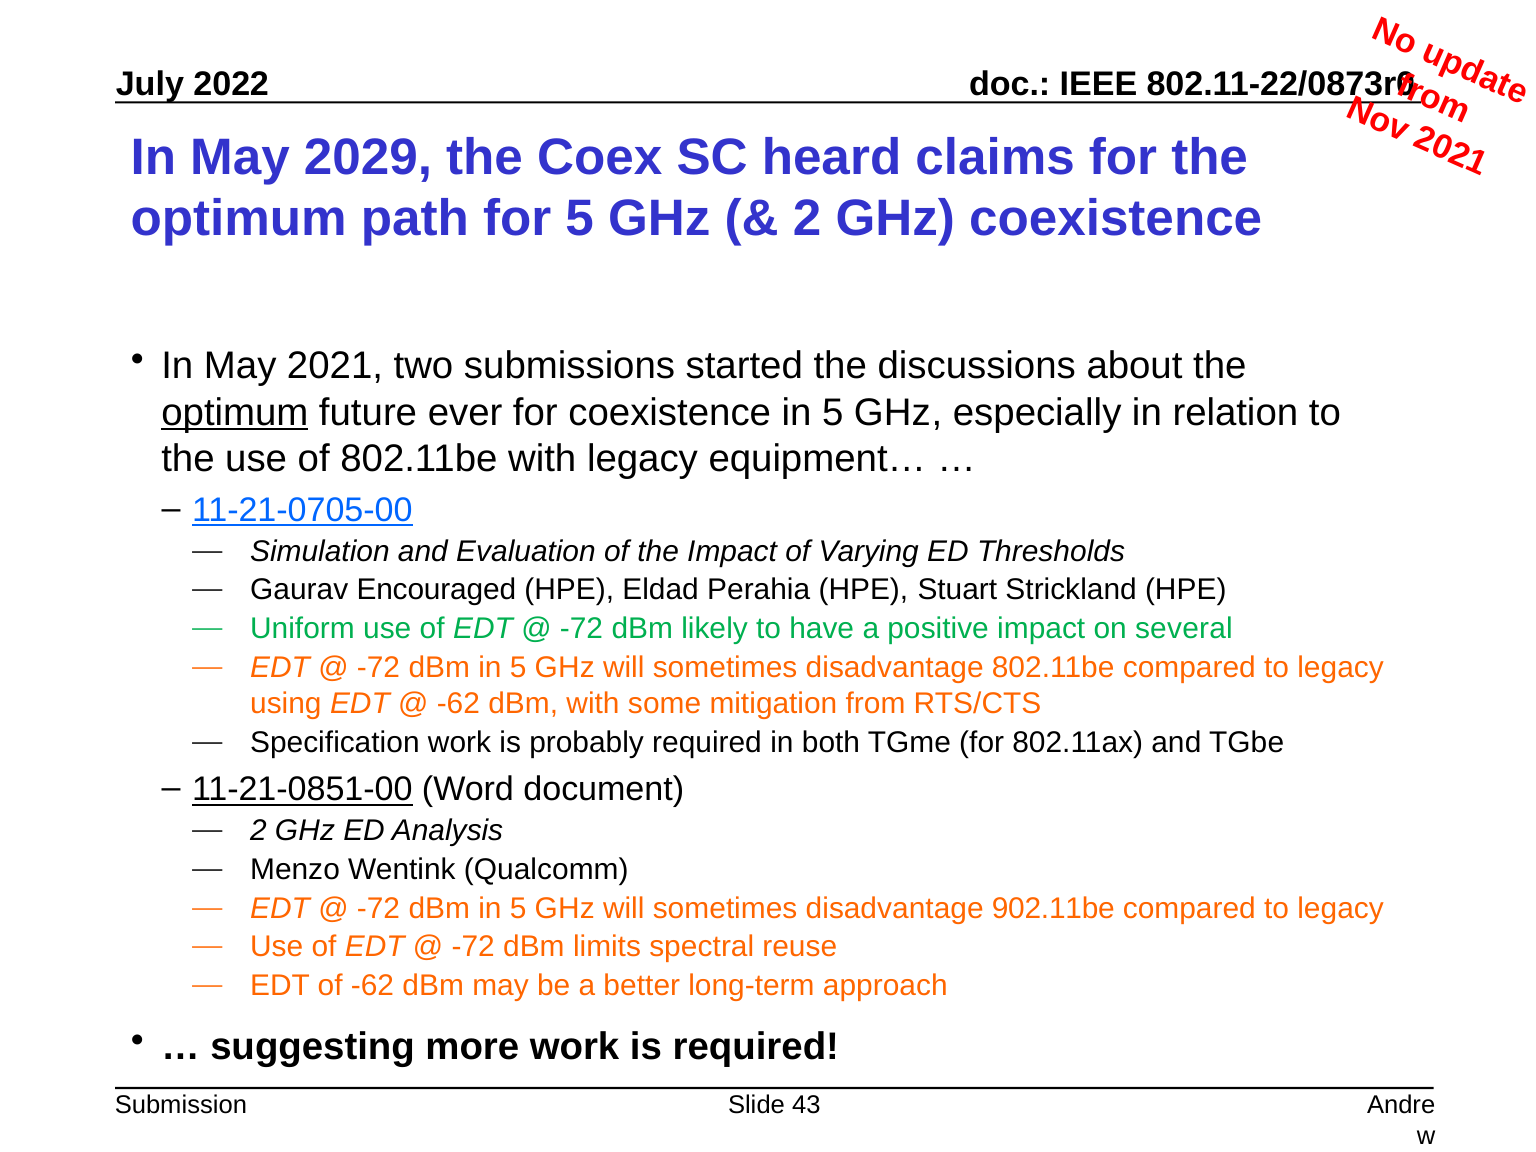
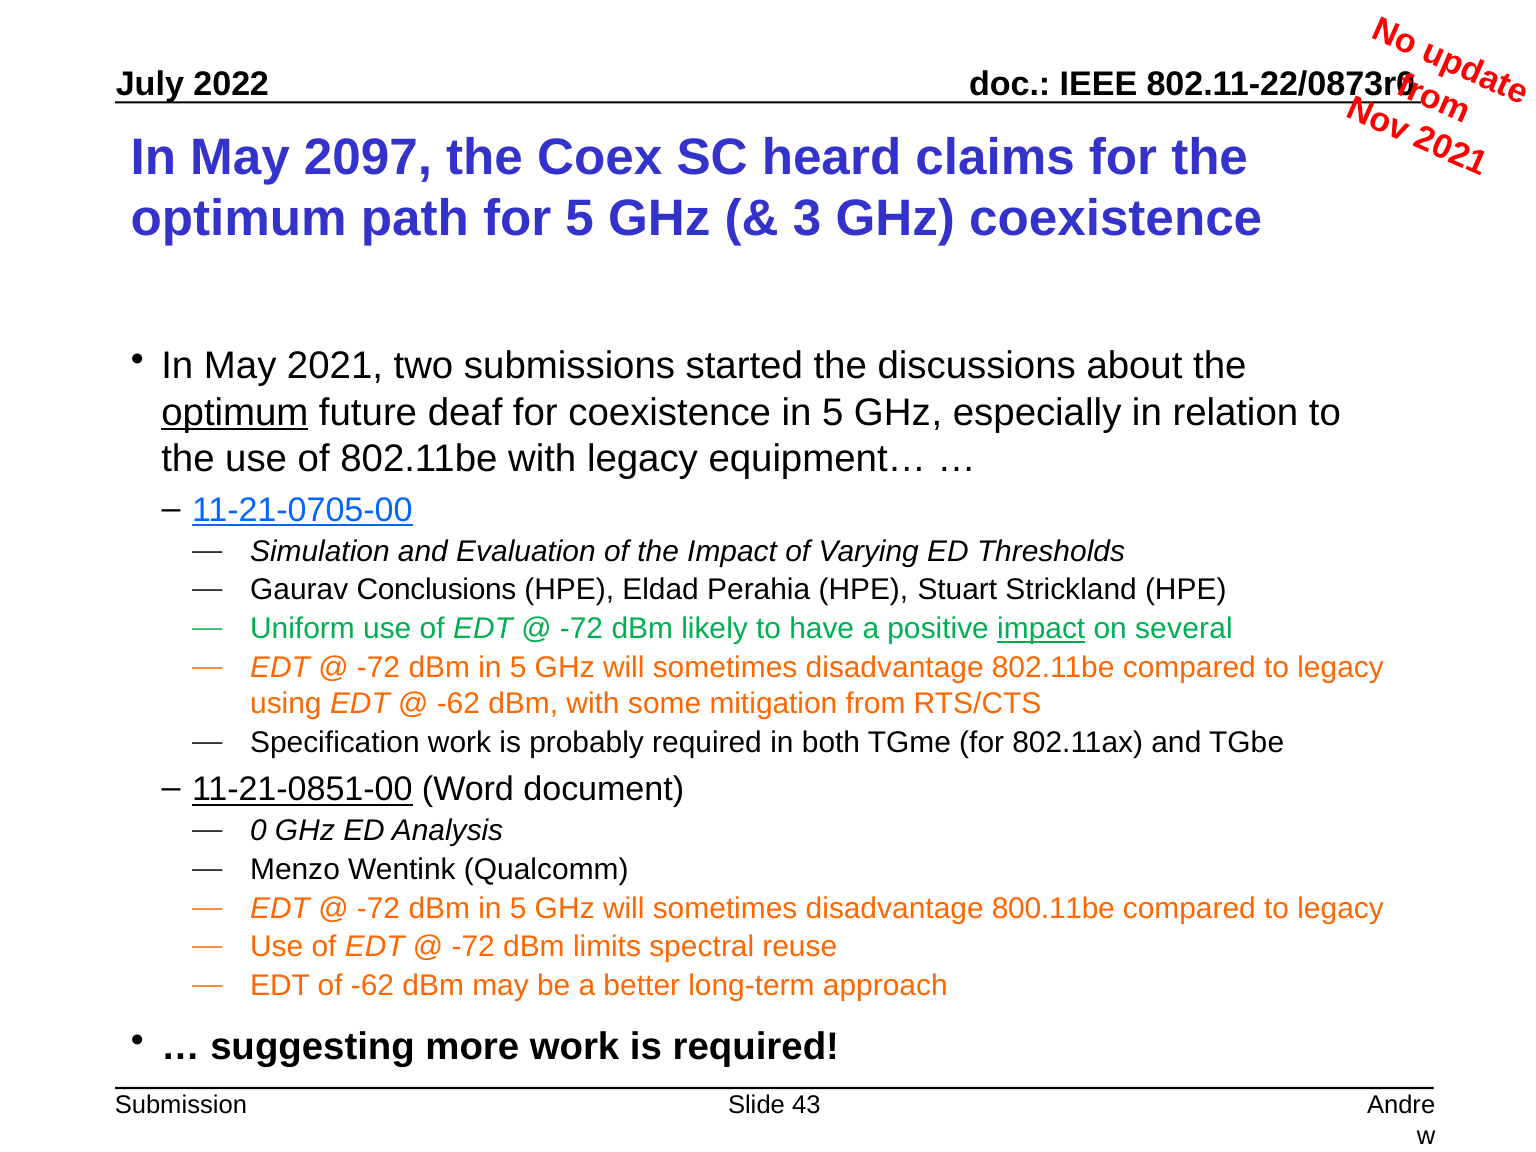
2029: 2029 -> 2097 (368, 157)
2: 2 -> 3 (807, 219)
ever: ever -> deaf (465, 412)
Encouraged: Encouraged -> Conclusions (436, 590)
impact underline: none -> present (1041, 629)
2: 2 -> 0 (258, 831)
902.11be: 902.11be -> 800.11be (1053, 908)
